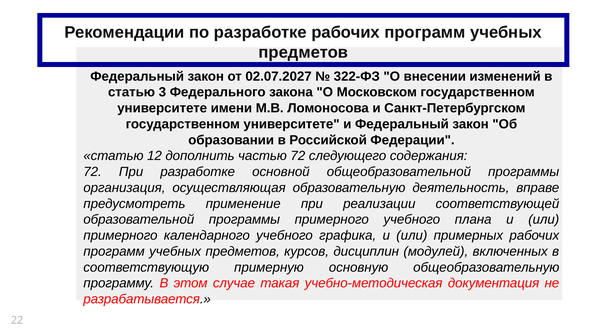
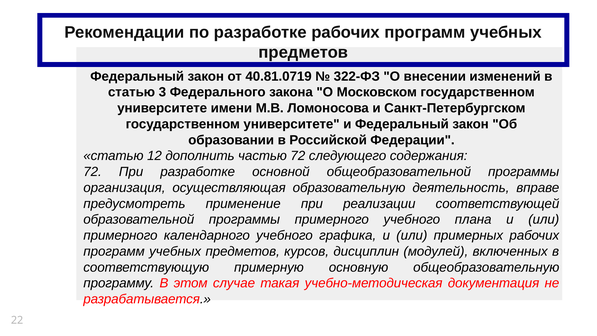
02.07.2027: 02.07.2027 -> 40.81.0719 (279, 76)
